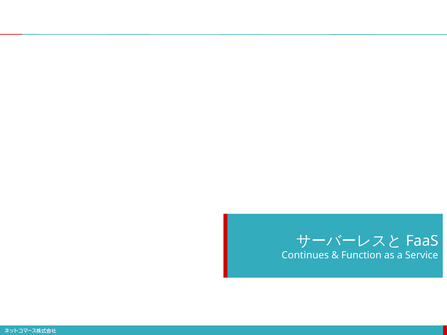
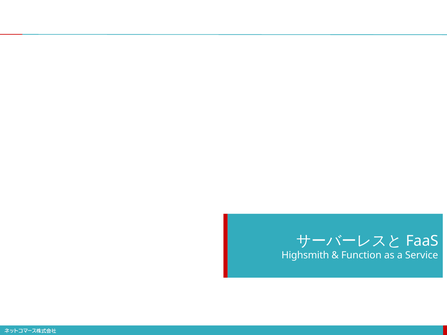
Continues: Continues -> Highsmith (305, 256)
